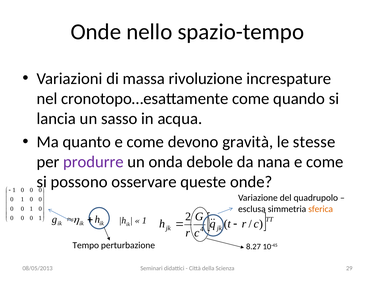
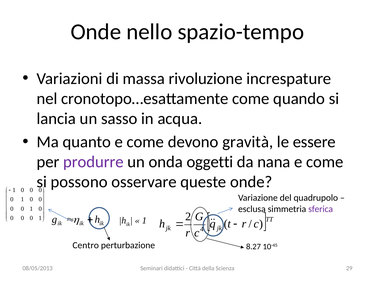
stesse: stesse -> essere (314, 142)
debole: debole -> oggetti (210, 162)
sferica colour: orange -> purple (321, 209)
Tempo: Tempo -> Centro (86, 245)
